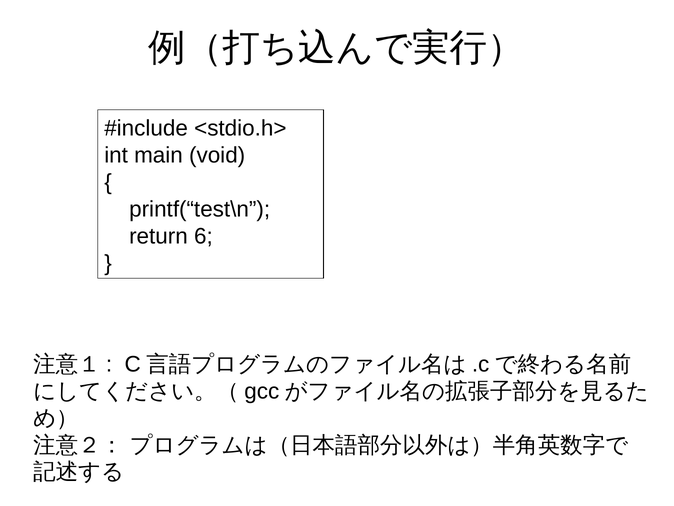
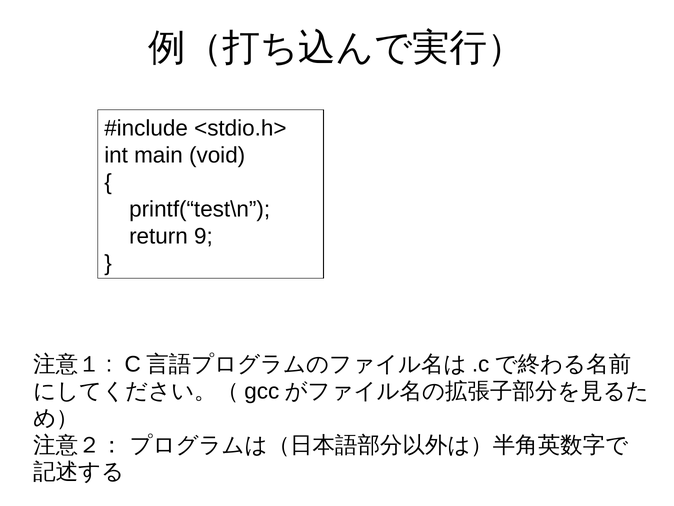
6: 6 -> 9 (203, 236)
